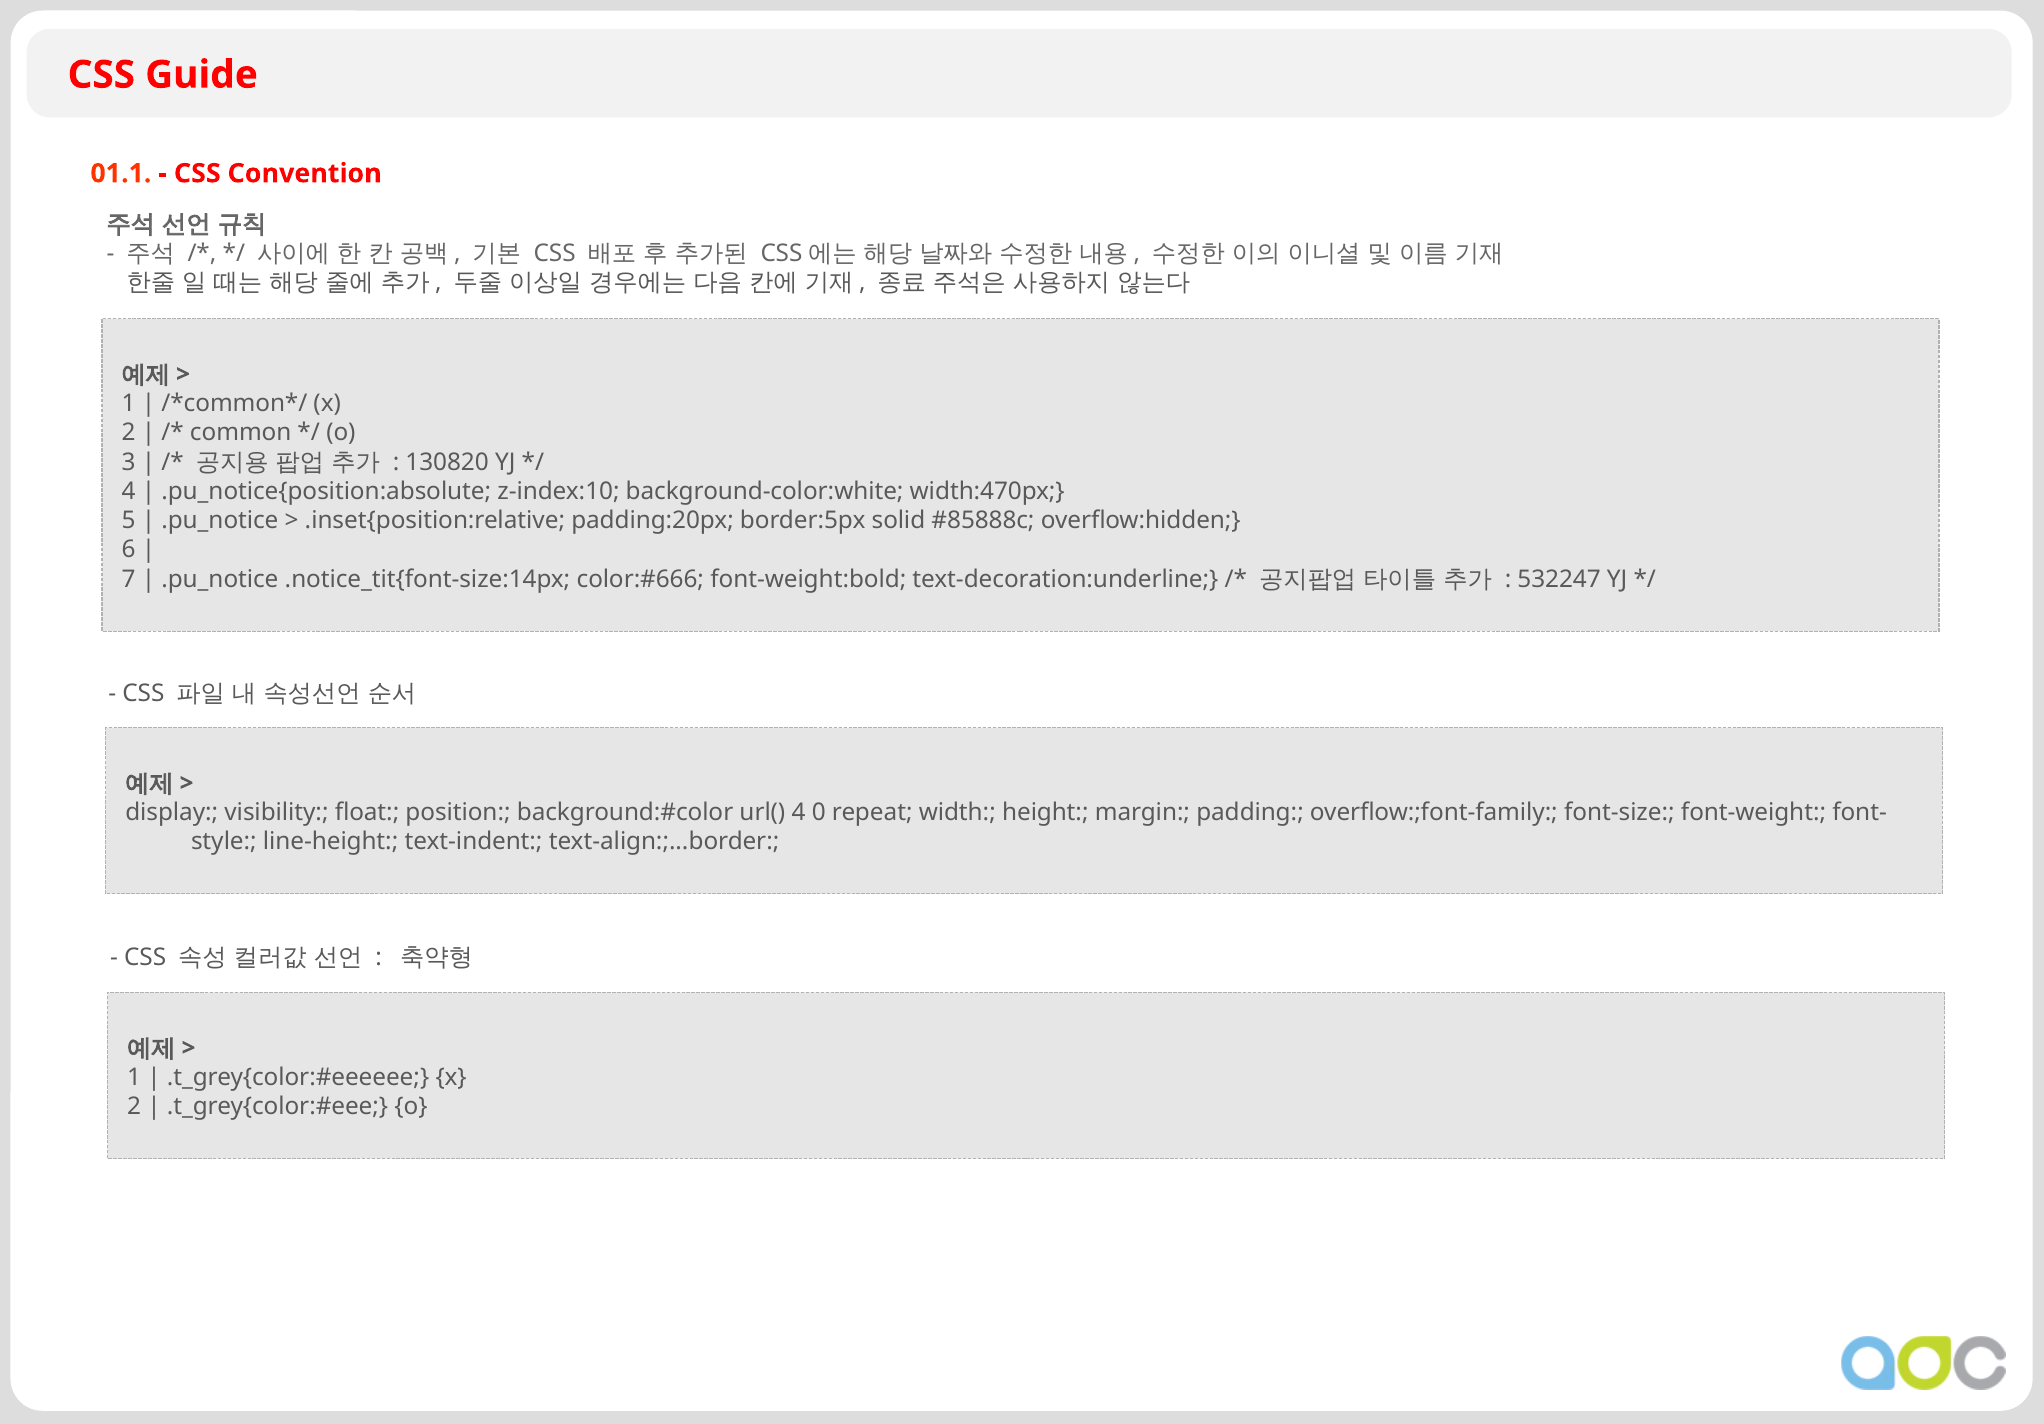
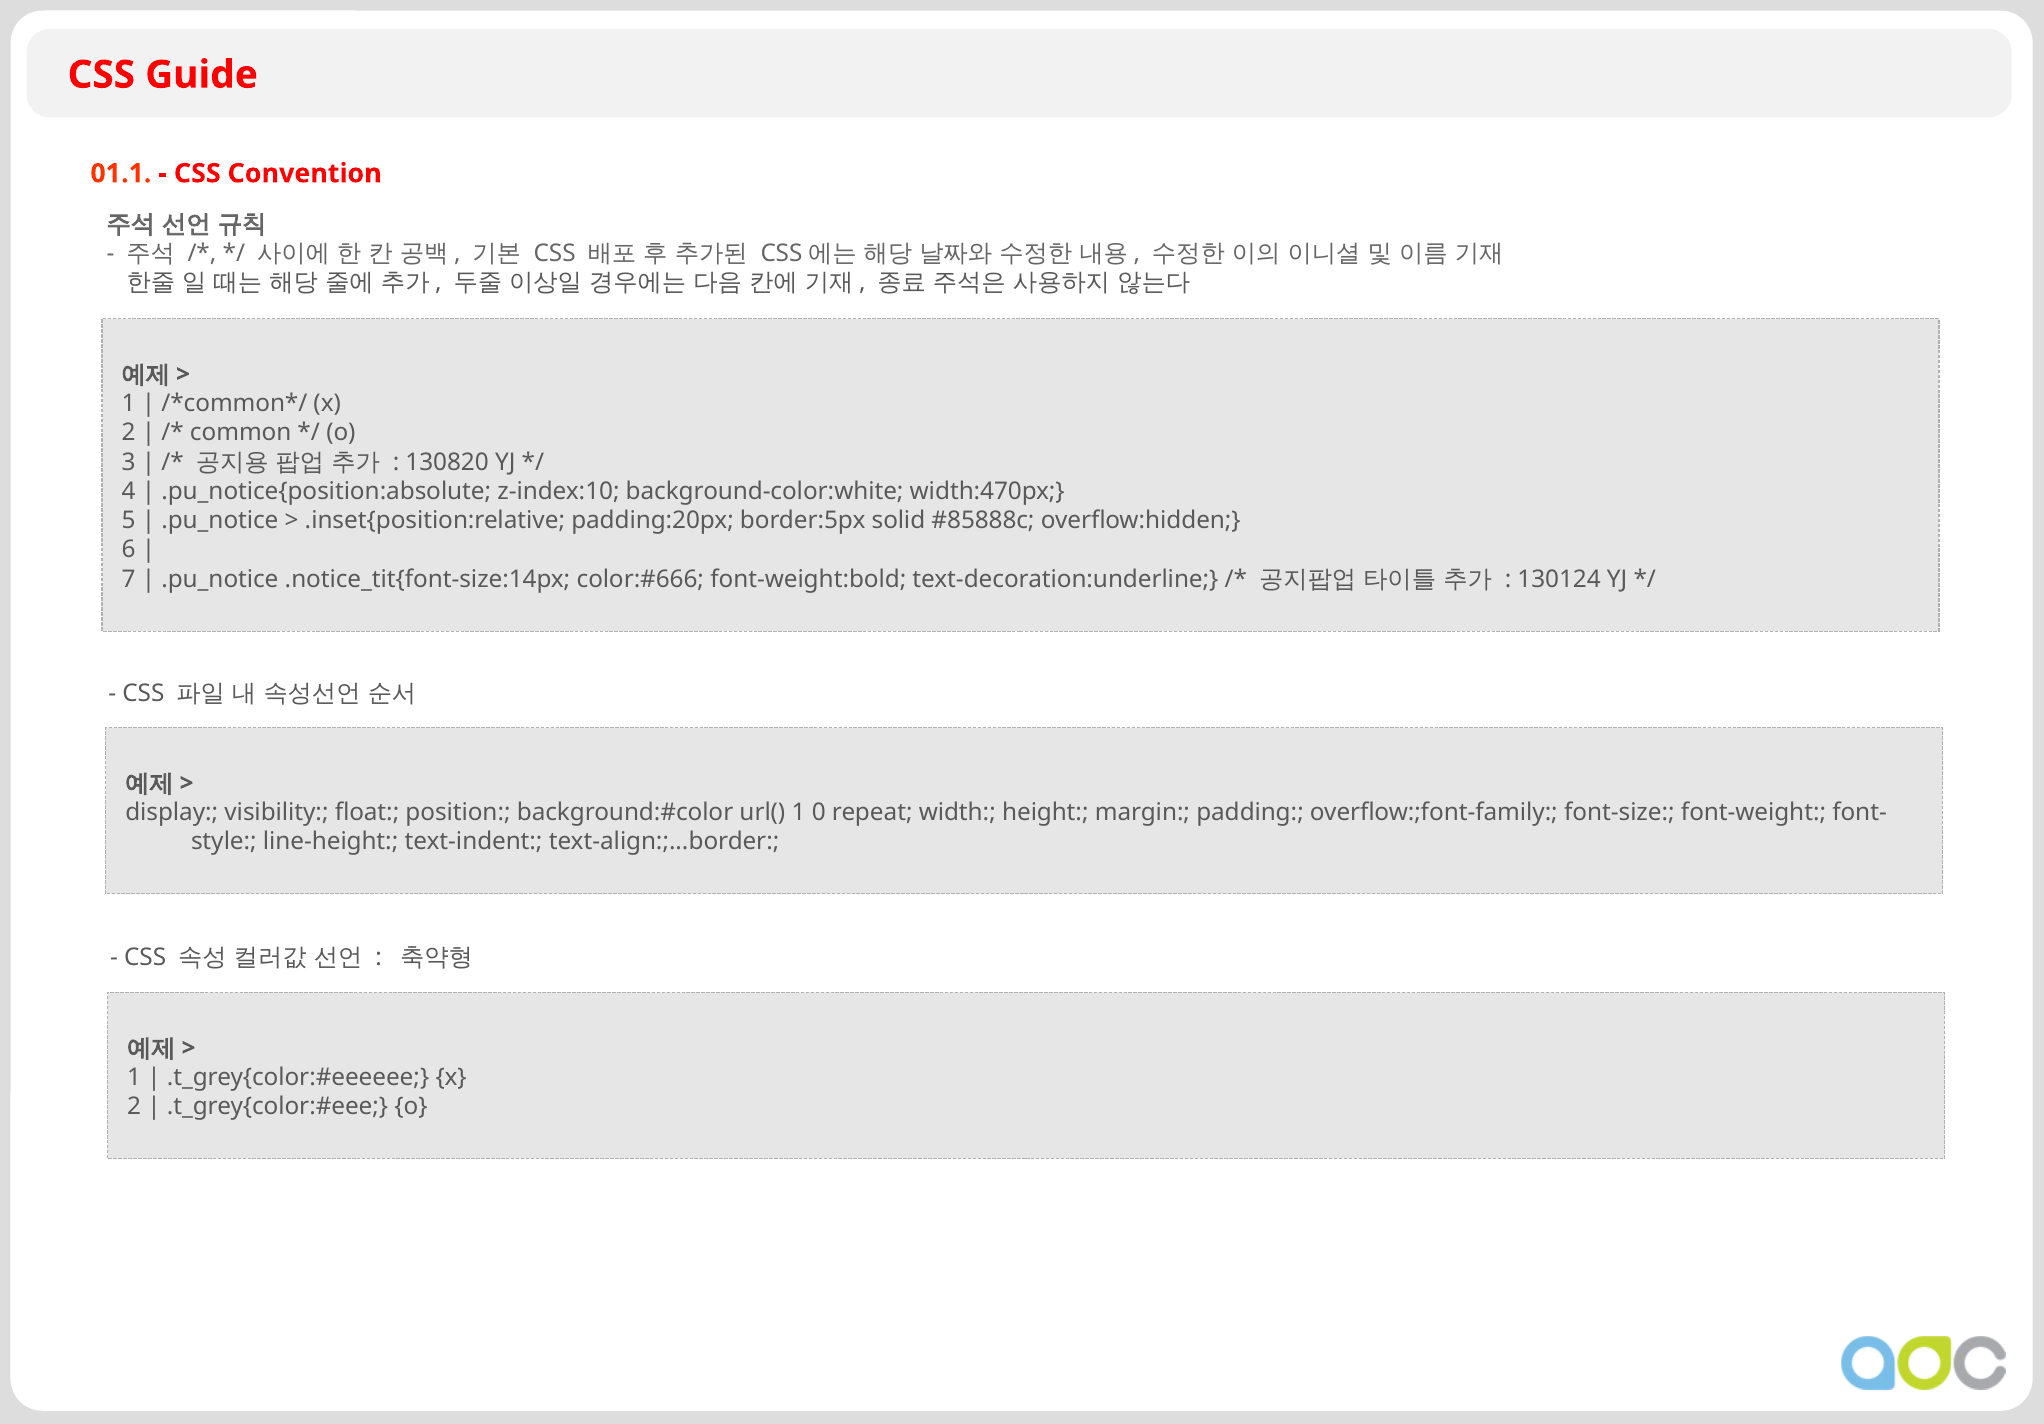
532247: 532247 -> 130124 (1559, 579)
url( 4: 4 -> 1 (799, 812)
